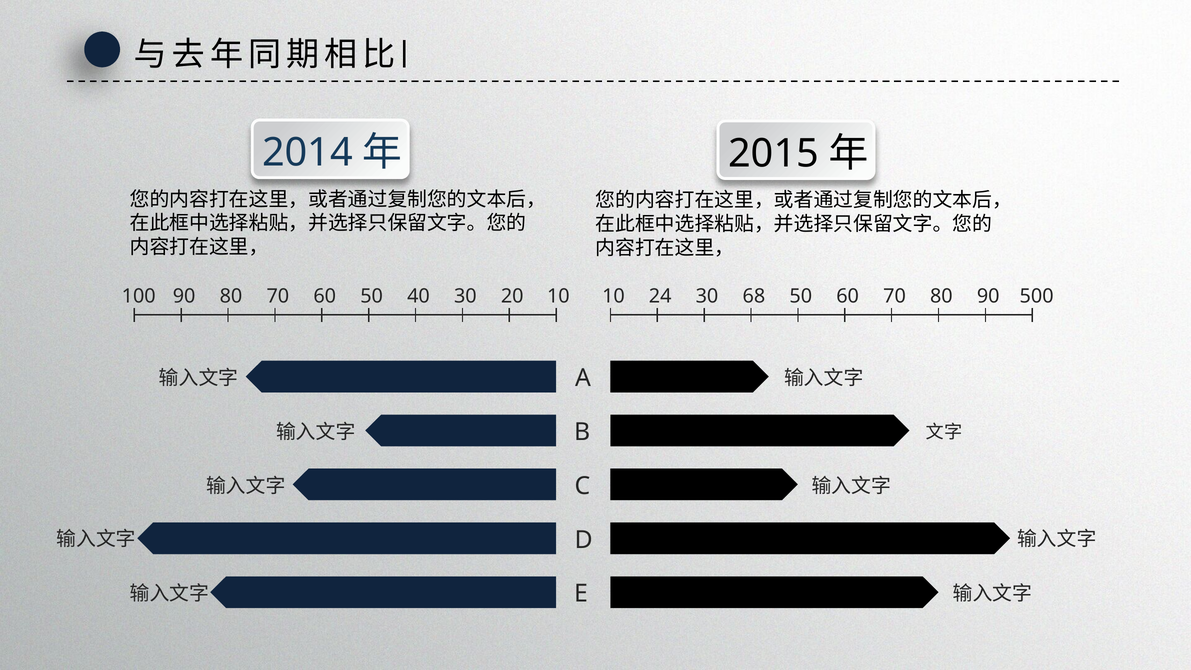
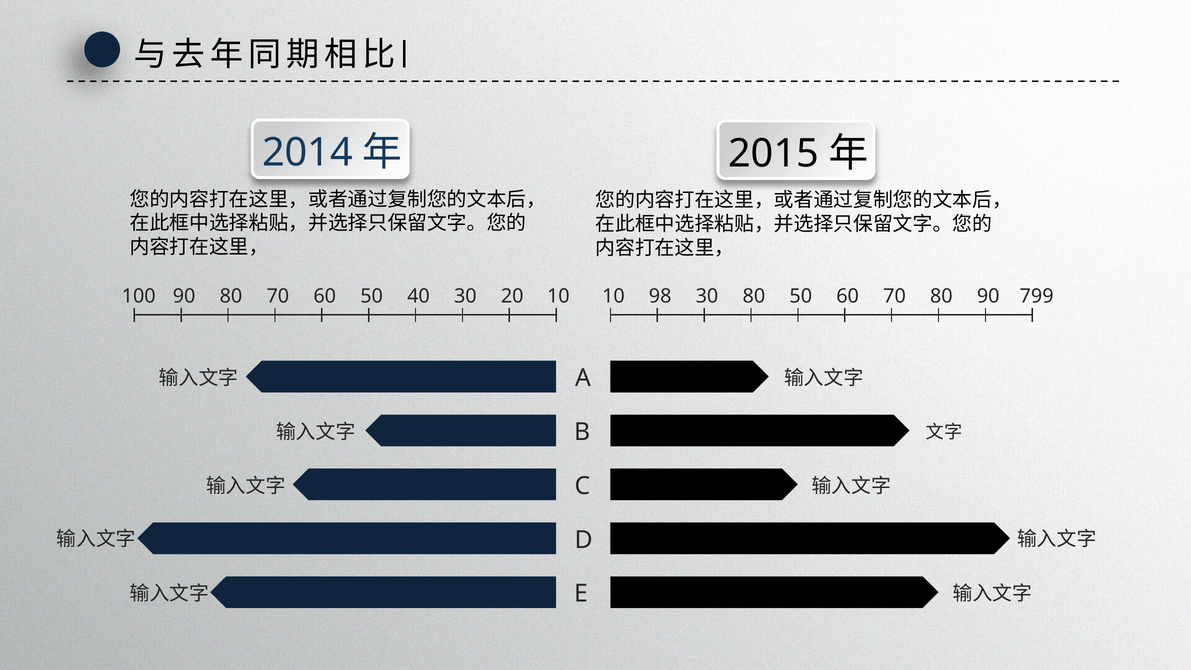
24: 24 -> 98 (660, 296)
30 68: 68 -> 80 (754, 296)
500: 500 -> 799 (1037, 296)
